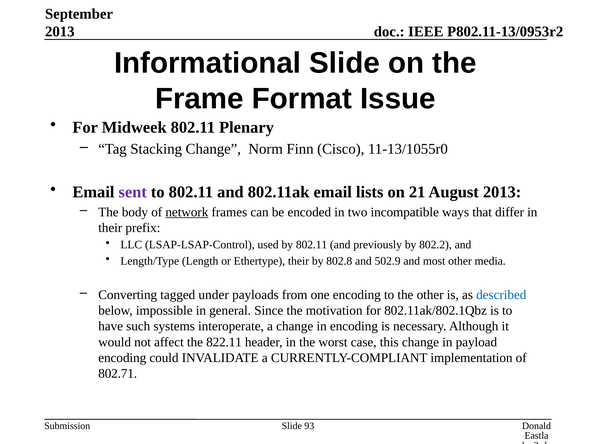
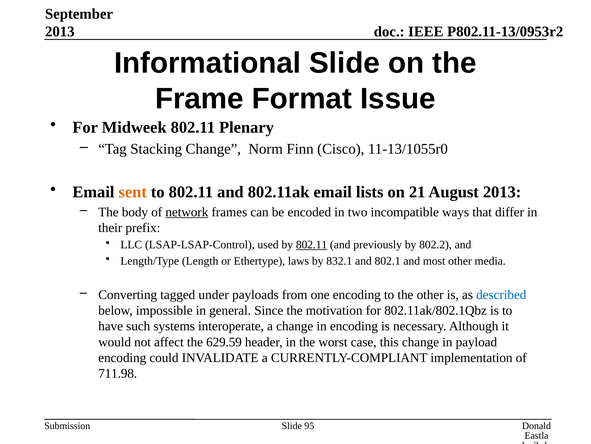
sent colour: purple -> orange (133, 192)
802.11 underline: none -> present (312, 244)
Ethertype their: their -> laws (298, 261)
802.8: 802.8 -> 832.1 (339, 261)
502.9: 502.9 -> 802.1 (388, 261)
822.11: 822.11 -> 629.59 (224, 341)
802.71: 802.71 -> 711.98 (118, 373)
93: 93 -> 95 (309, 425)
